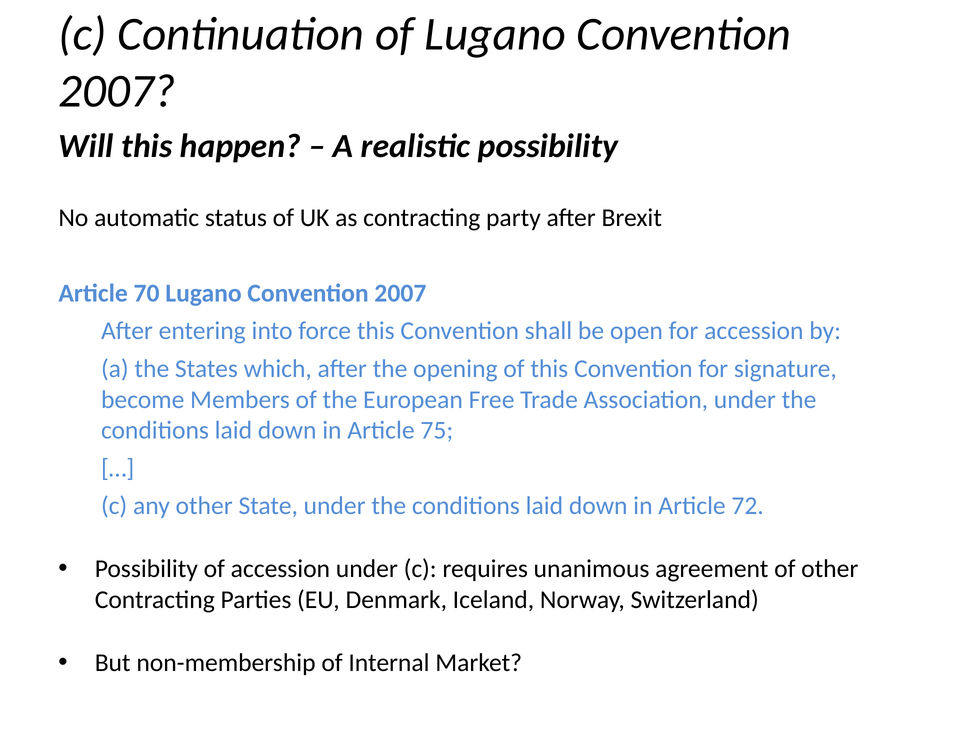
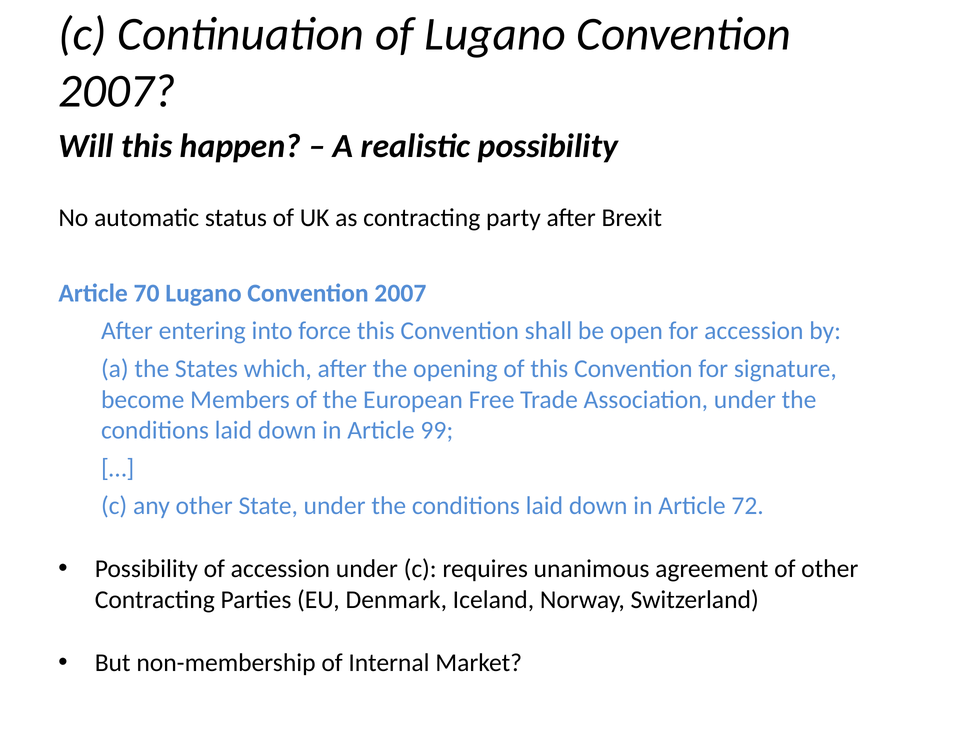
75: 75 -> 99 (437, 430)
